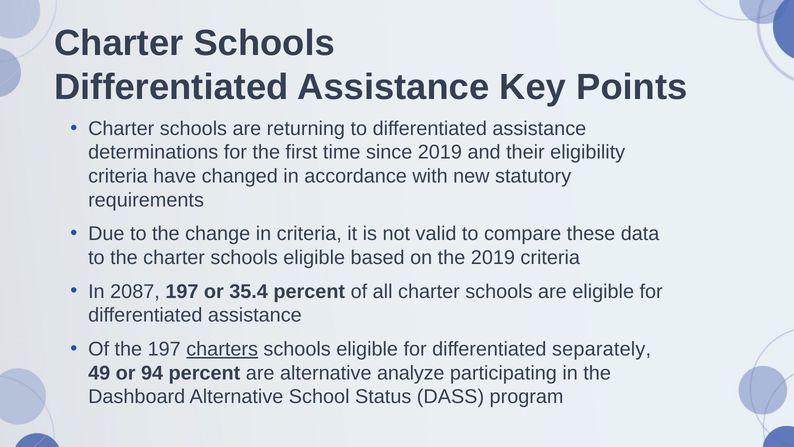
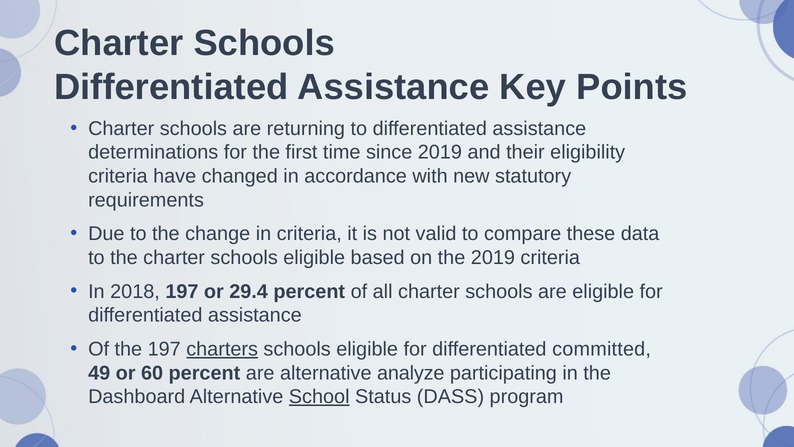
2087: 2087 -> 2018 (135, 291)
35.4: 35.4 -> 29.4 (249, 291)
separately: separately -> committed (602, 349)
94: 94 -> 60 (152, 373)
School underline: none -> present (319, 396)
